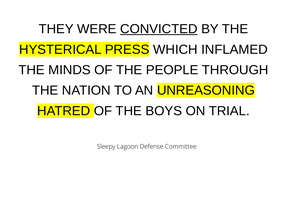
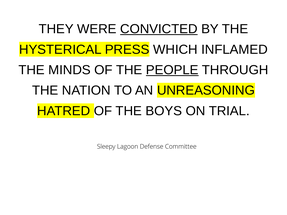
PEOPLE underline: none -> present (172, 70)
